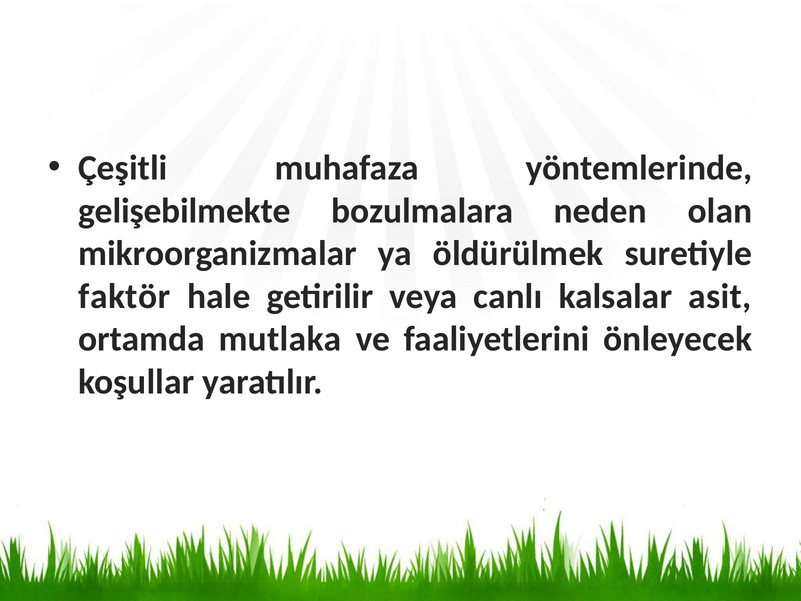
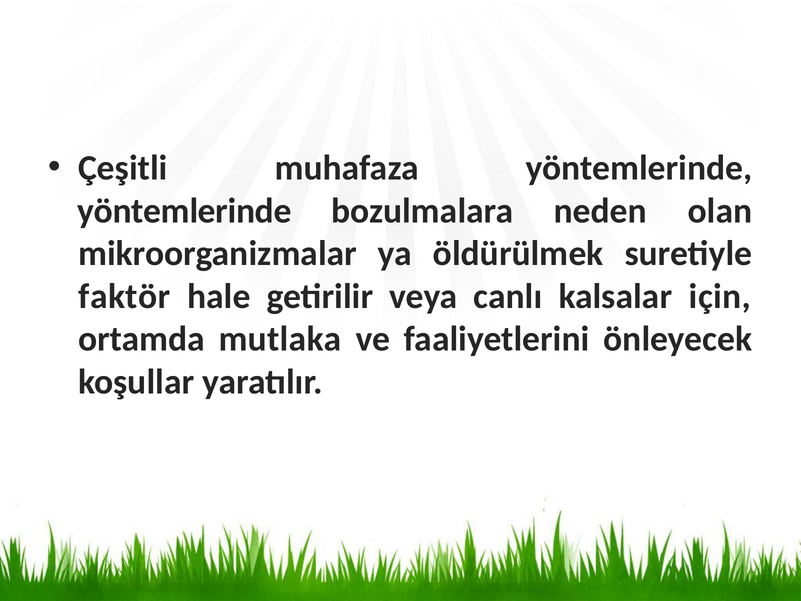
gelişebilmekte: gelişebilmekte -> yöntemlerinde (184, 211)
asit: asit -> için (720, 296)
